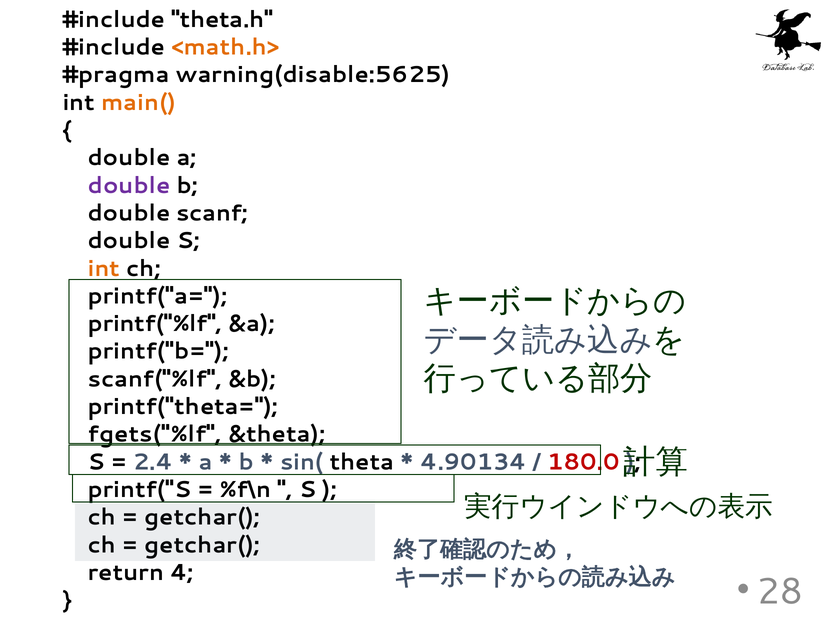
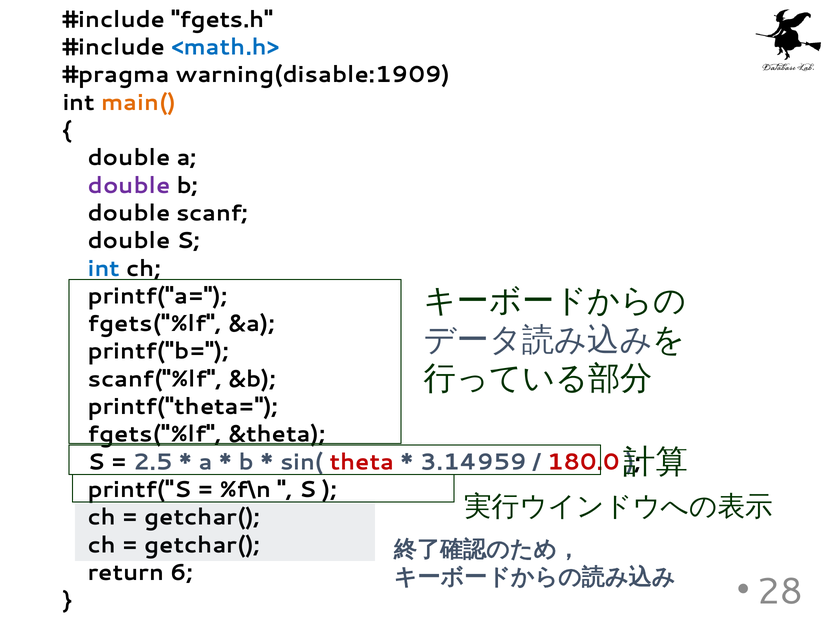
theta.h: theta.h -> fgets.h (222, 20)
<math.h> colour: orange -> blue (225, 47)
warning(disable:5625: warning(disable:5625 -> warning(disable:1909 (313, 75)
int colour: orange -> blue (104, 269)
printf("%lf: printf("%lf -> fgets("%lf (155, 324)
2.4: 2.4 -> 2.5 (153, 462)
theta colour: black -> red (362, 462)
4.90134: 4.90134 -> 3.14959 (473, 462)
4: 4 -> 6 (182, 573)
